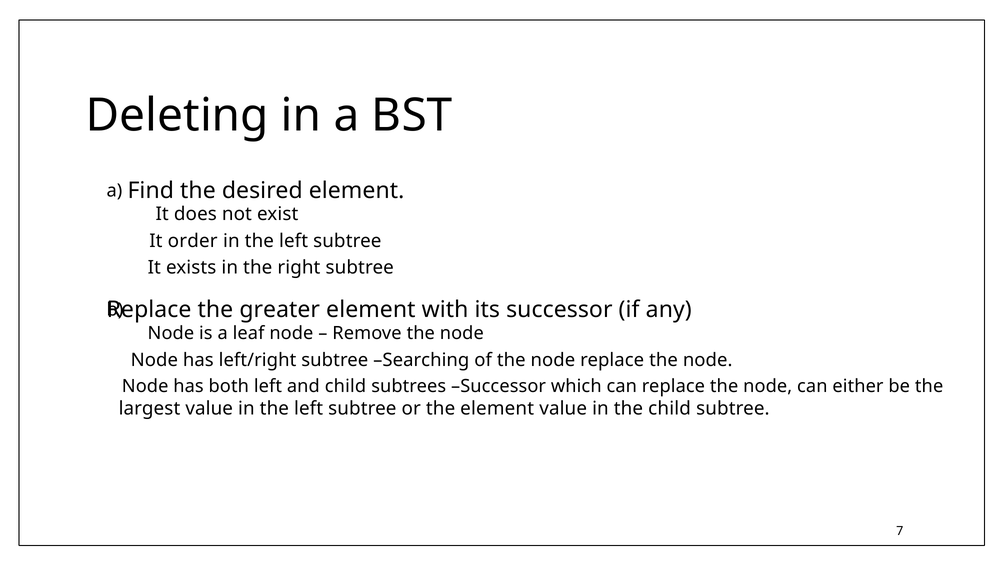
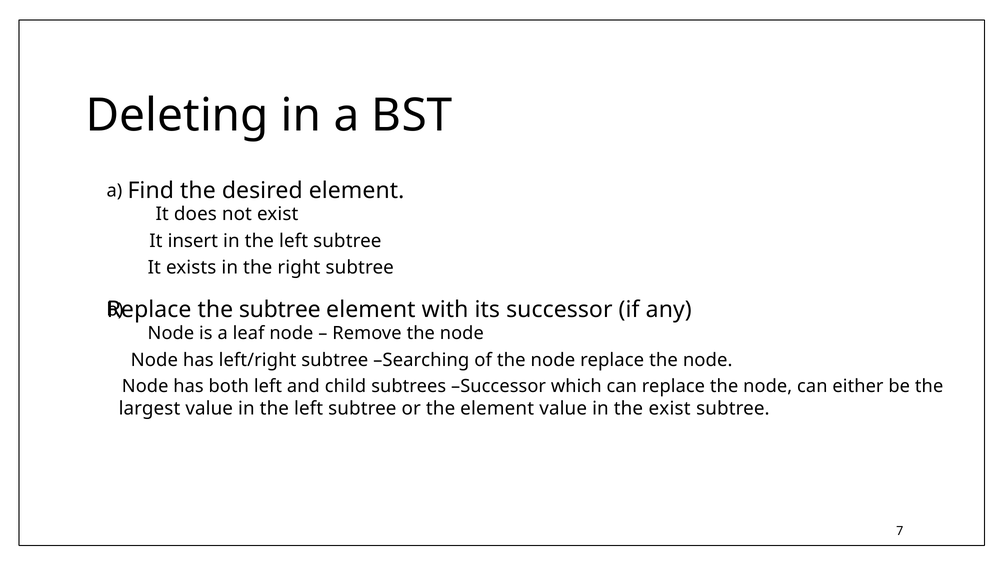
order: order -> insert (193, 241)
the greater: greater -> subtree (280, 310)
the child: child -> exist (670, 409)
